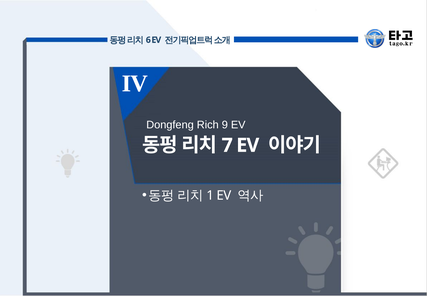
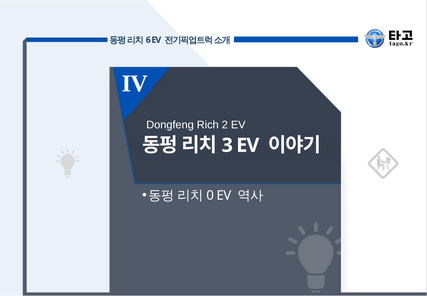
9: 9 -> 2 (225, 125)
7: 7 -> 3 (227, 145)
1: 1 -> 0 (210, 195)
